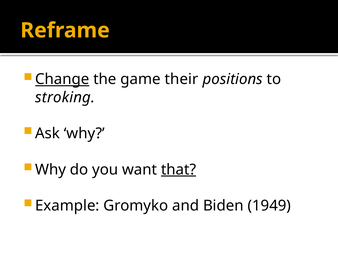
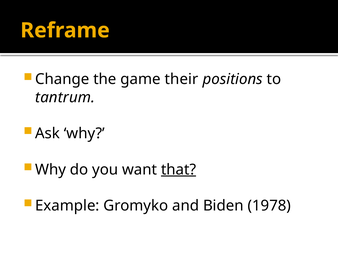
Change underline: present -> none (62, 79)
stroking: stroking -> tantrum (65, 97)
1949: 1949 -> 1978 (269, 205)
